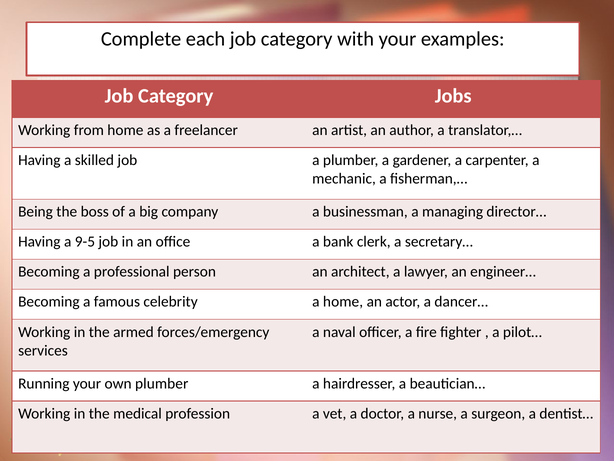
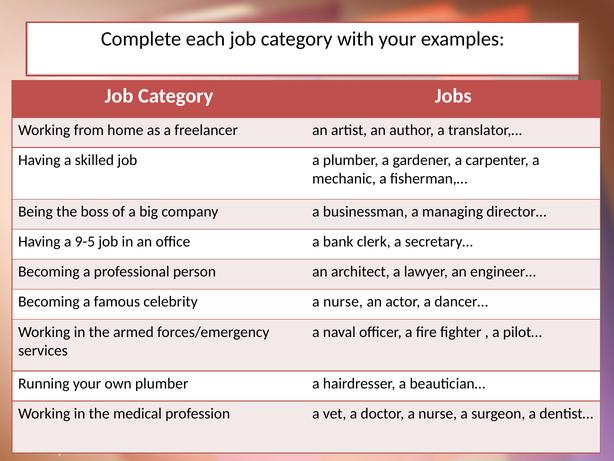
celebrity a home: home -> nurse (343, 302)
